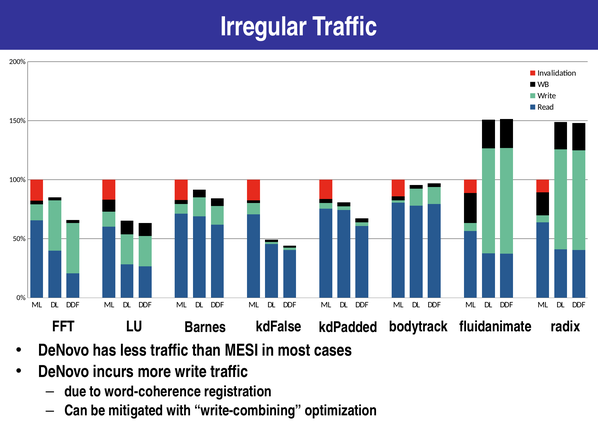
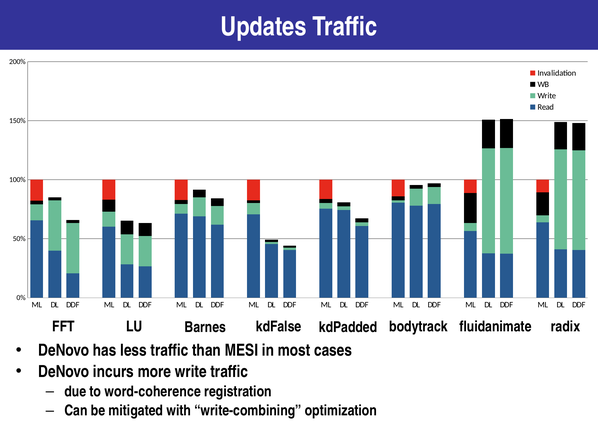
Irregular: Irregular -> Updates (264, 27)
